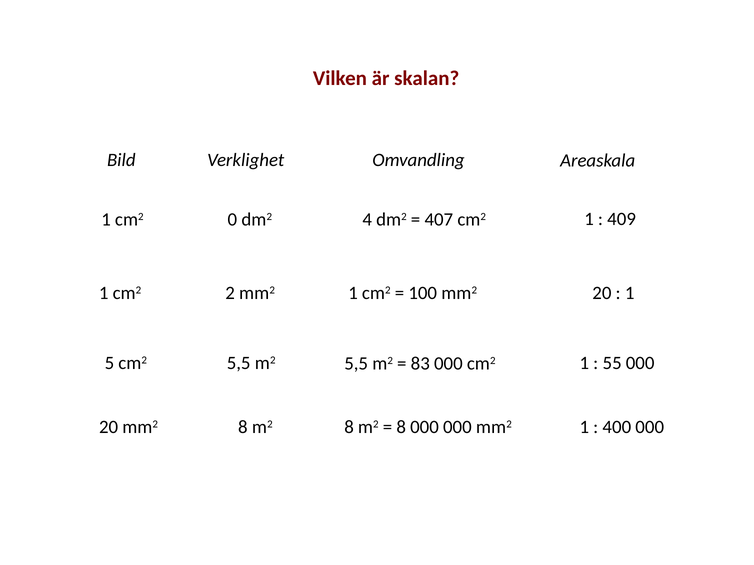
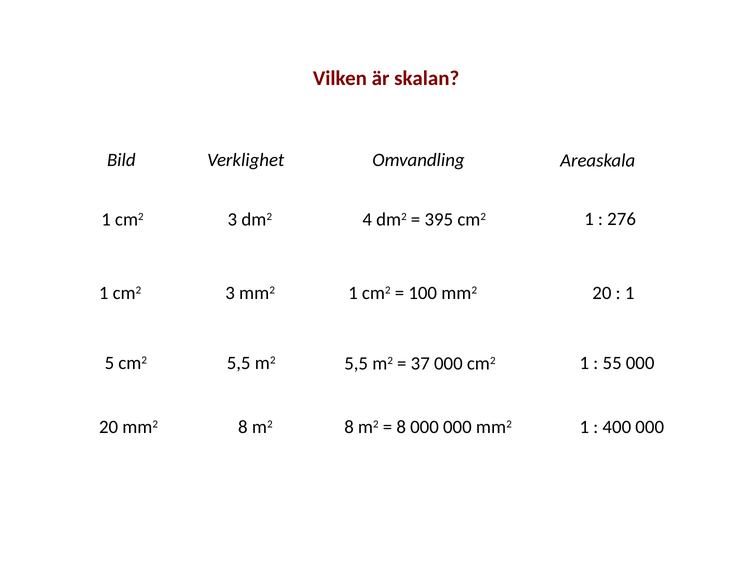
409: 409 -> 276 (622, 219)
0: 0 -> 3 (232, 220)
407: 407 -> 395 (439, 220)
2: 2 -> 3 (230, 293)
83: 83 -> 37 (420, 364)
